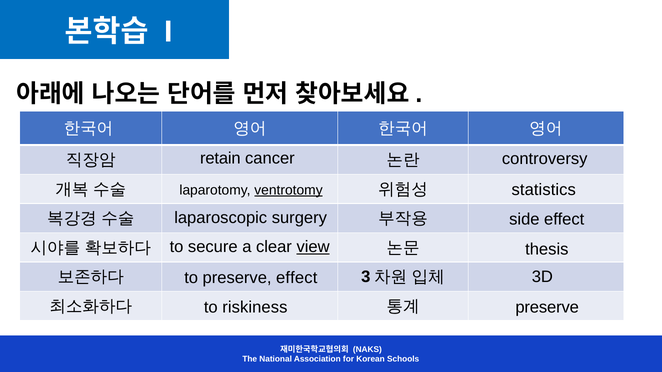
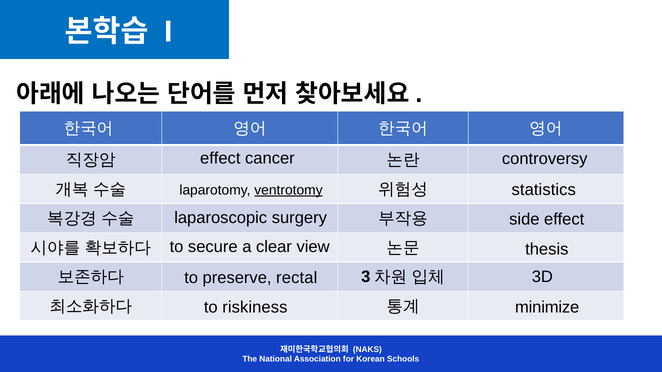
retain: retain -> effect (220, 159)
view underline: present -> none (313, 247)
preserve effect: effect -> rectal (297, 278)
preserve: preserve -> minimize (547, 307)
